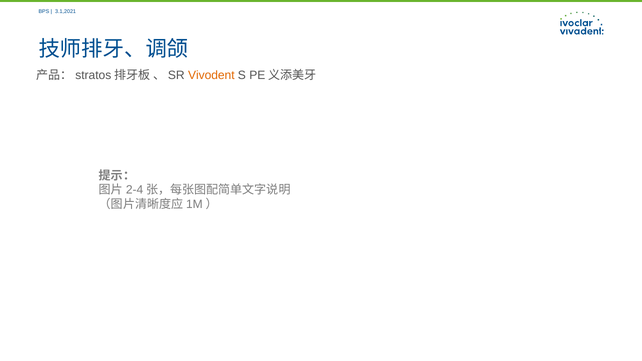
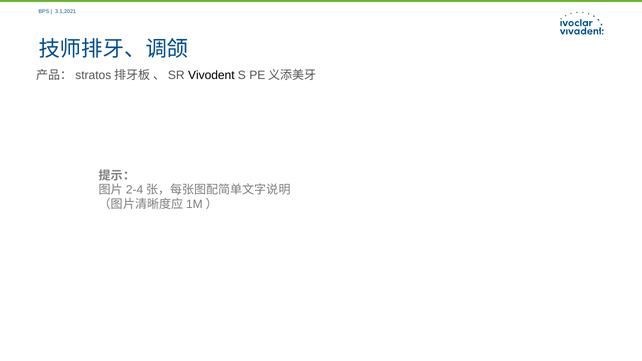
Vivodent colour: orange -> black (211, 75)
